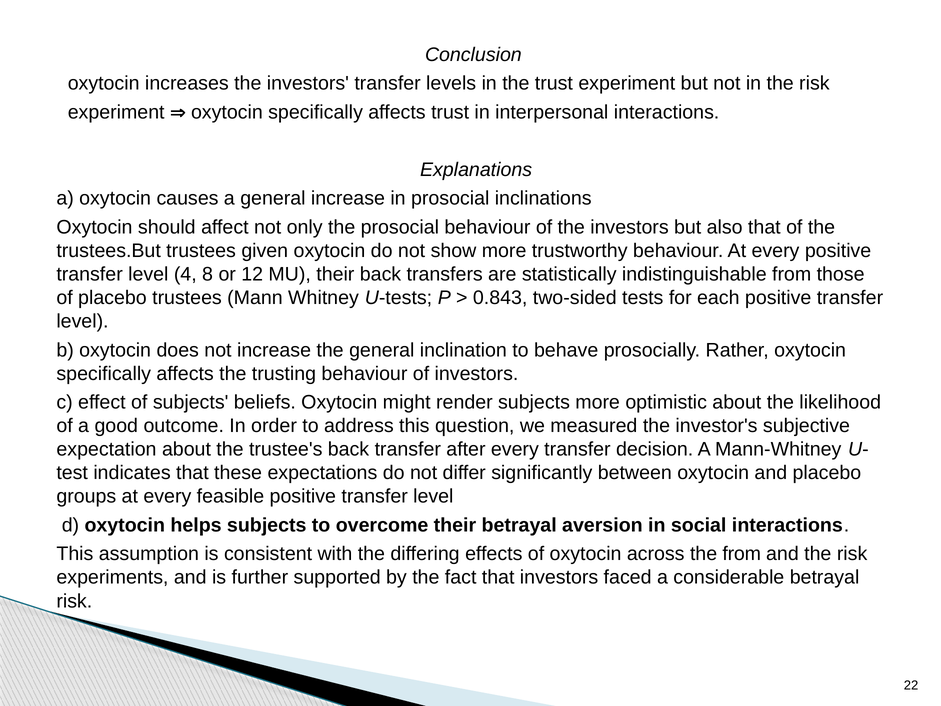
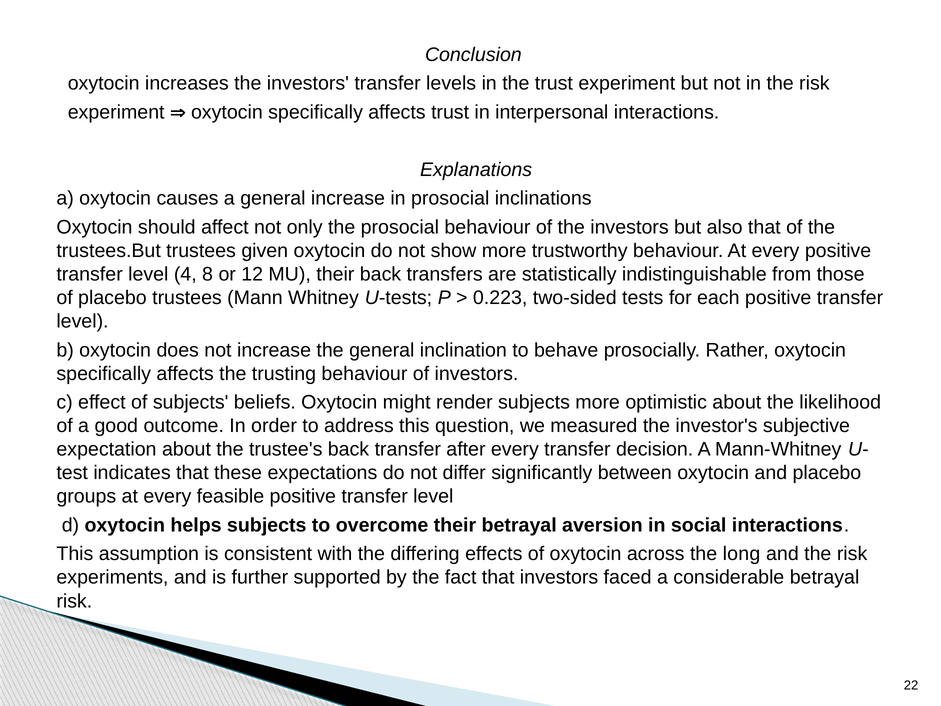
0.843: 0.843 -> 0.223 (500, 298)
the from: from -> long (742, 554)
